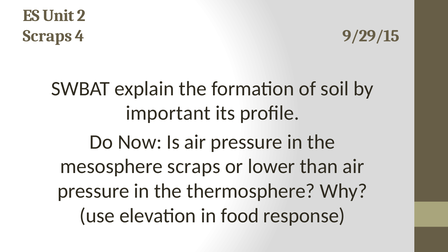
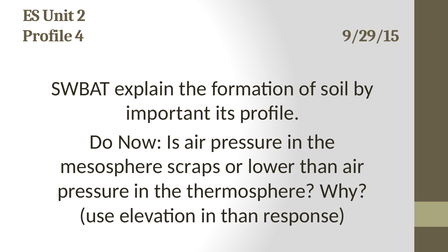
Scraps: Scraps -> Profile (47, 36)
in food: food -> than (240, 216)
